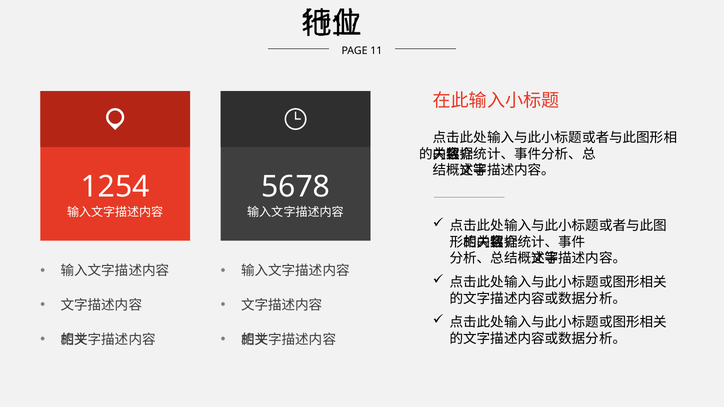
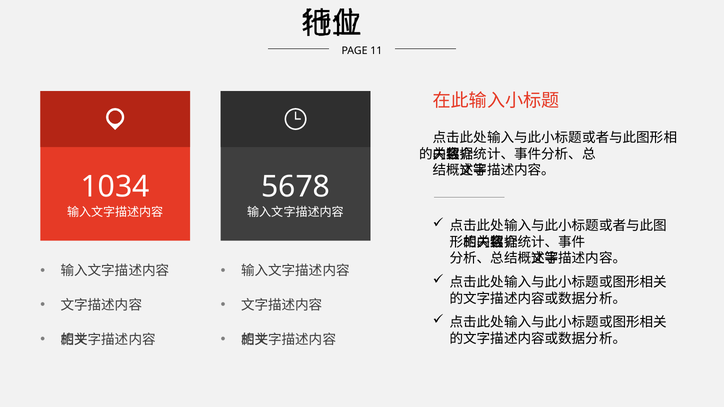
1254: 1254 -> 1034 (115, 187)
